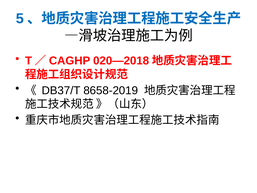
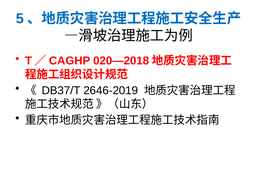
8658-2019: 8658-2019 -> 2646-2019 (111, 90)
